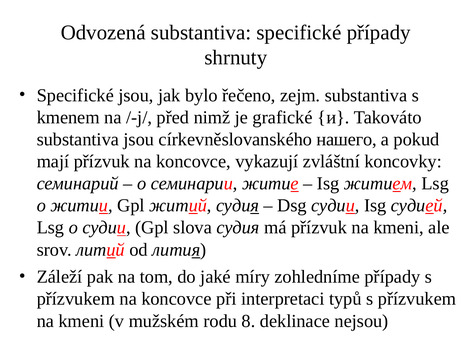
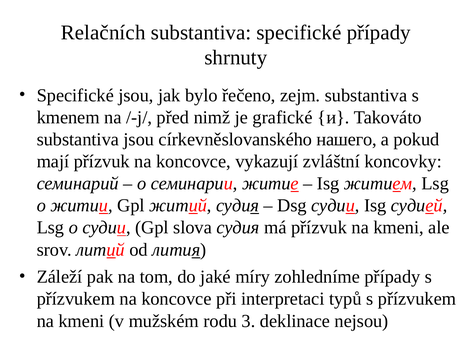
Odvozená: Odvozená -> Relačních (103, 32)
8: 8 -> 3 (248, 321)
